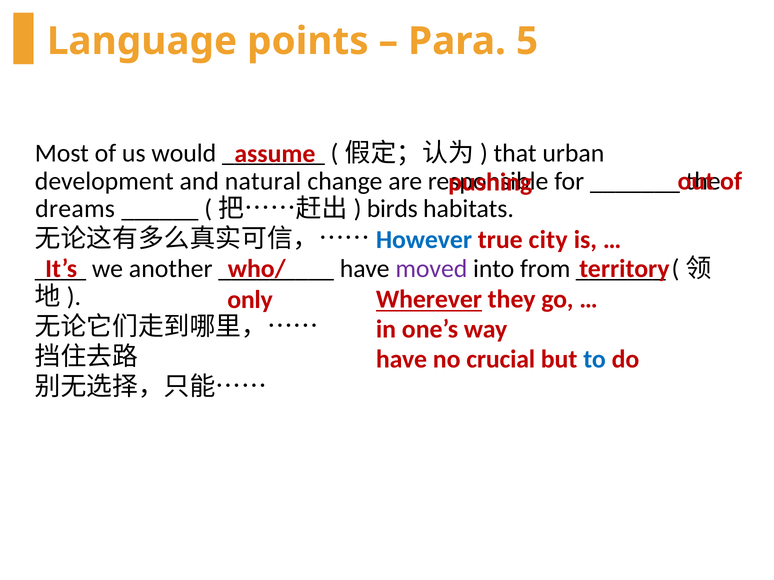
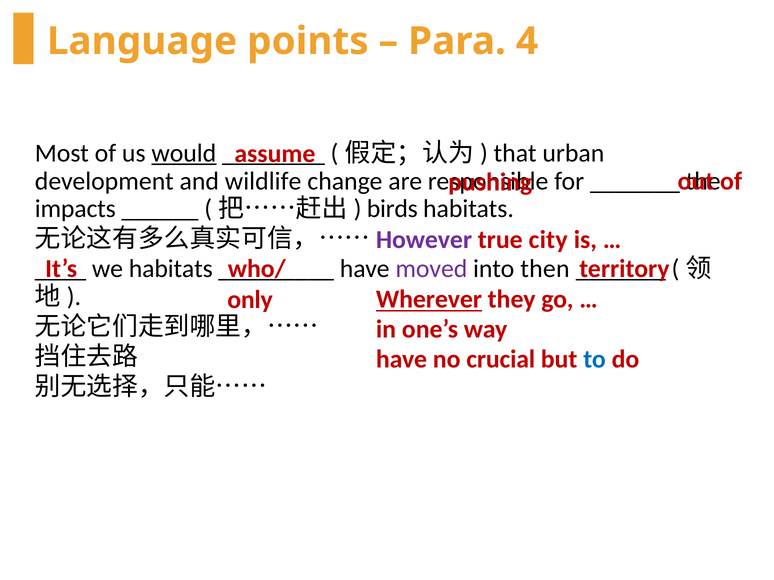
5: 5 -> 4 (527, 41)
would underline: none -> present (184, 153)
natural: natural -> wildlife (263, 181)
dreams: dreams -> impacts (75, 209)
However colour: blue -> purple (424, 240)
we another: another -> habitats (171, 269)
from: from -> then (545, 269)
